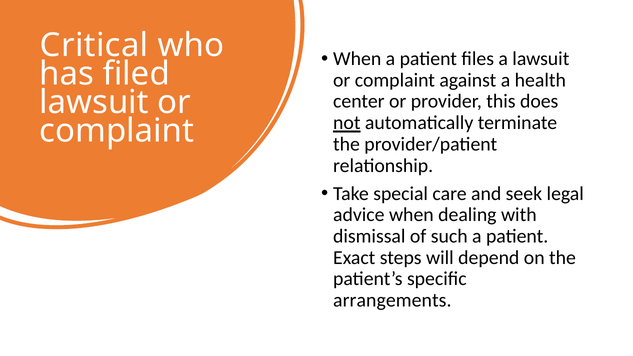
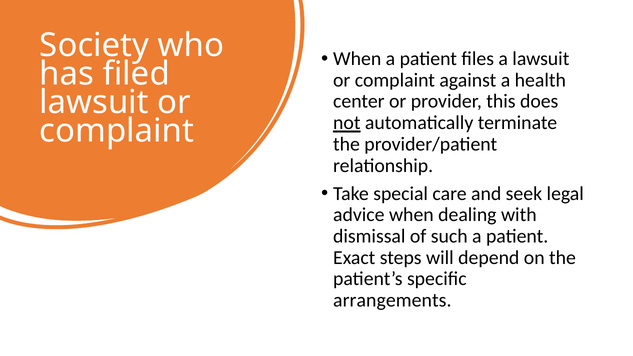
Critical: Critical -> Society (94, 45)
